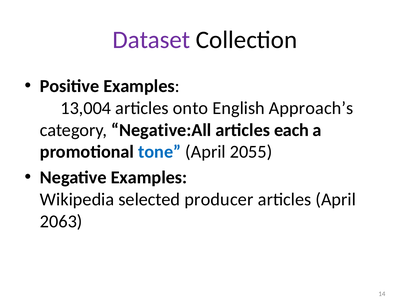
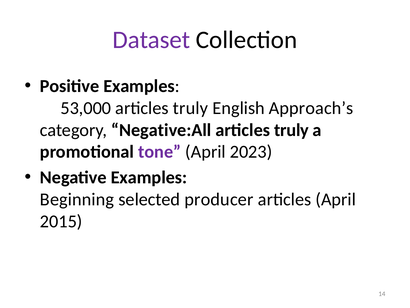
13,004: 13,004 -> 53,000 (86, 108)
onto: onto -> truly (191, 108)
each: each -> truly (292, 130)
tone colour: blue -> purple (160, 152)
2055: 2055 -> 2023 (251, 152)
Wikipedia: Wikipedia -> Beginning (77, 199)
2063: 2063 -> 2015 (61, 221)
